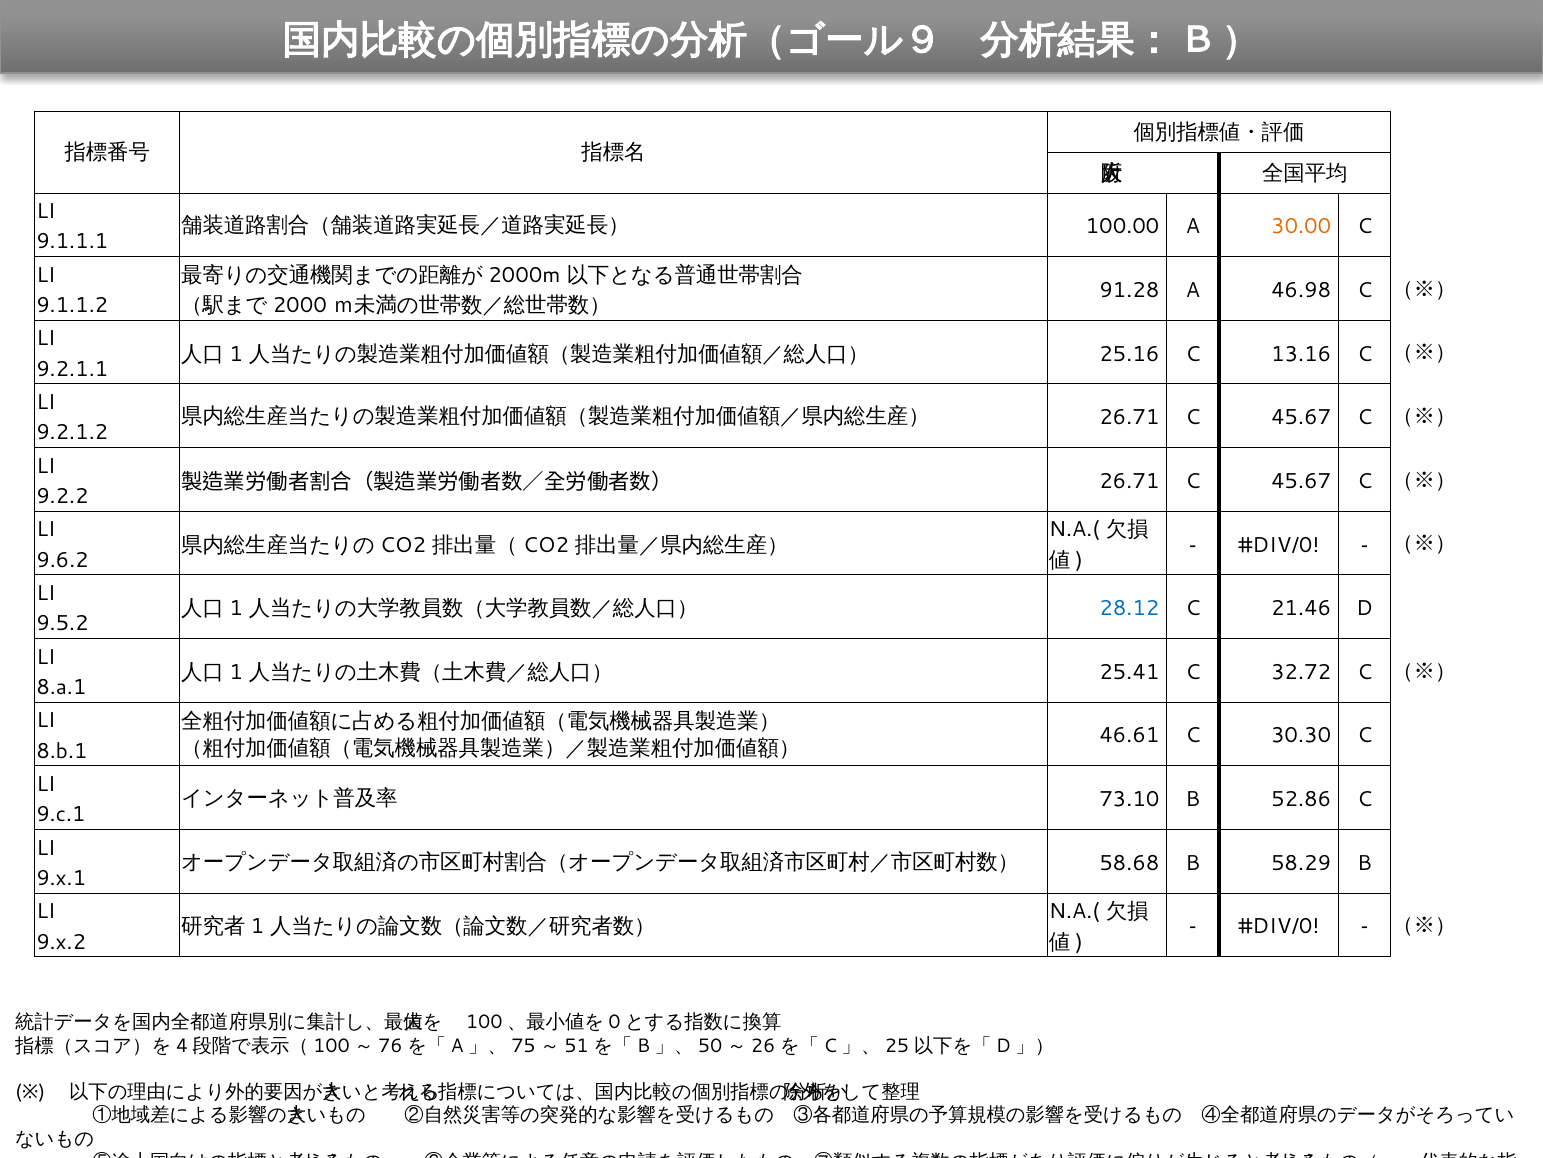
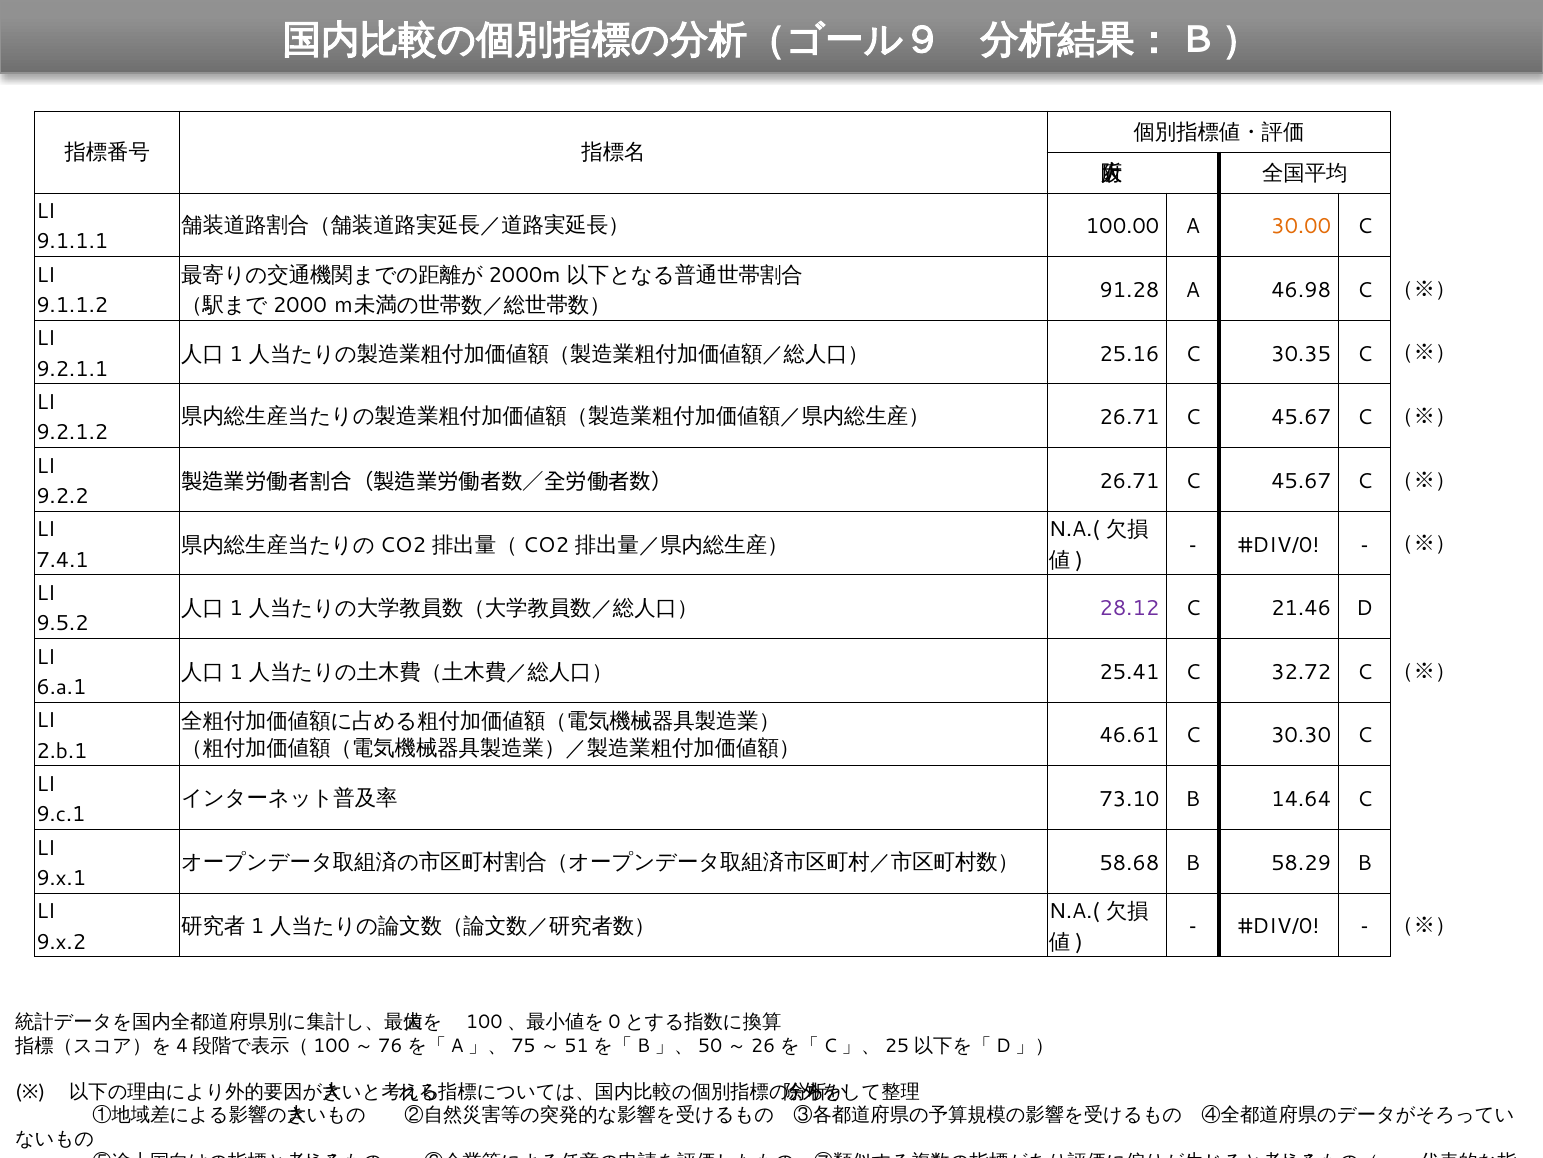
13.16: 13.16 -> 30.35 (1301, 354)
9.6.2: 9.6.2 -> 7.4.1 (63, 560)
28.12 colour: blue -> purple (1129, 608)
8.a.1: 8.a.1 -> 6.a.1 (61, 687)
8.b.1: 8.b.1 -> 2.b.1 (62, 751)
52.86: 52.86 -> 14.64 (1301, 799)
